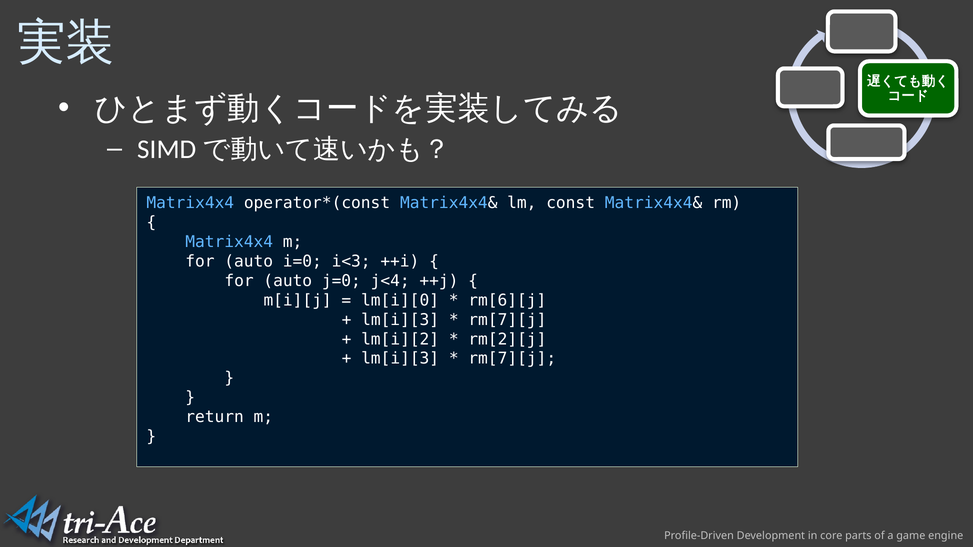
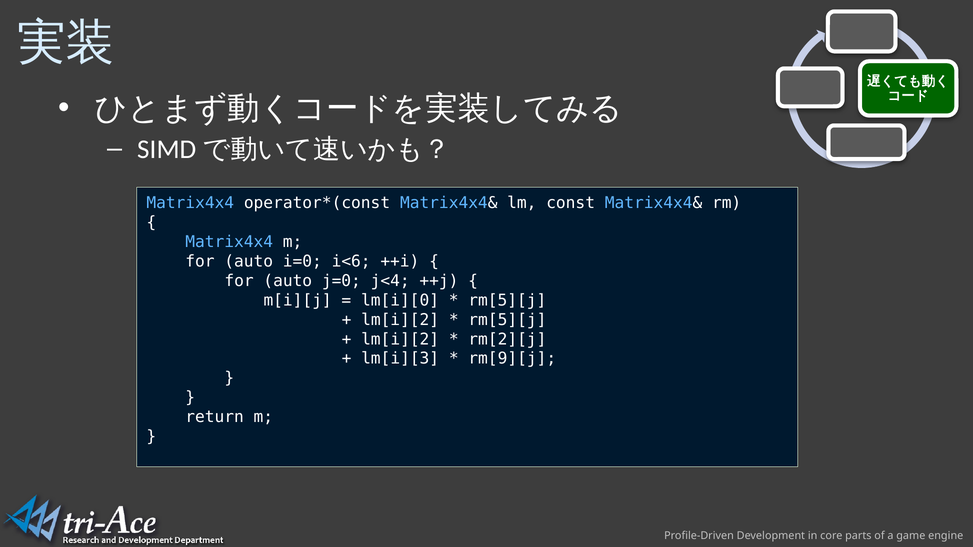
i<3: i<3 -> i<6 (351, 262)
rm[6][j: rm[6][j -> rm[5][j (507, 300)
lm[i][3: lm[i][3 -> lm[i][2 (400, 320)
rm[7][j: rm[7][j -> rm[5][j (507, 320)
rm[7][j: rm[7][j -> rm[9][j (512, 359)
